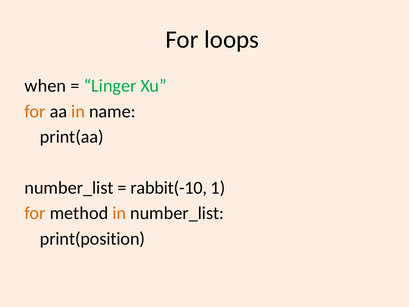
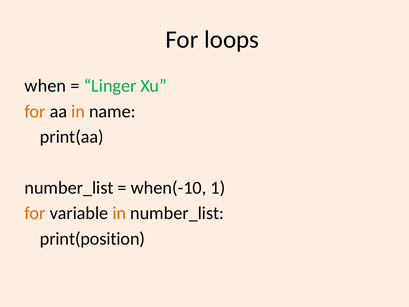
rabbit(-10: rabbit(-10 -> when(-10 (169, 188)
method: method -> variable (79, 213)
